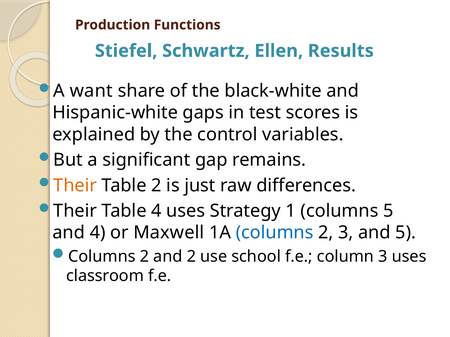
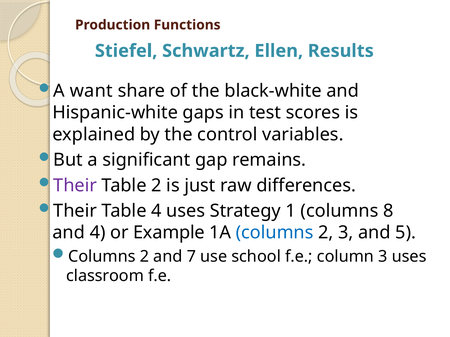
Their colour: orange -> purple (75, 186)
columns 5: 5 -> 8 (388, 211)
Maxwell: Maxwell -> Example (169, 233)
and 2: 2 -> 7 (191, 257)
